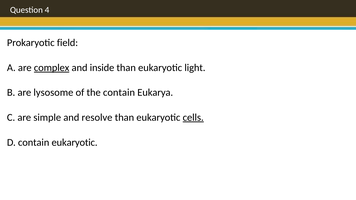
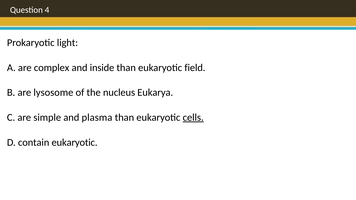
field: field -> light (67, 43)
complex underline: present -> none (52, 68)
light: light -> field (195, 68)
the contain: contain -> nucleus (119, 93)
resolve: resolve -> plasma (97, 118)
